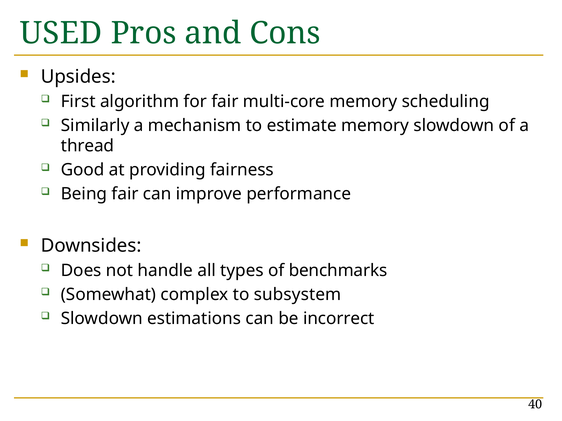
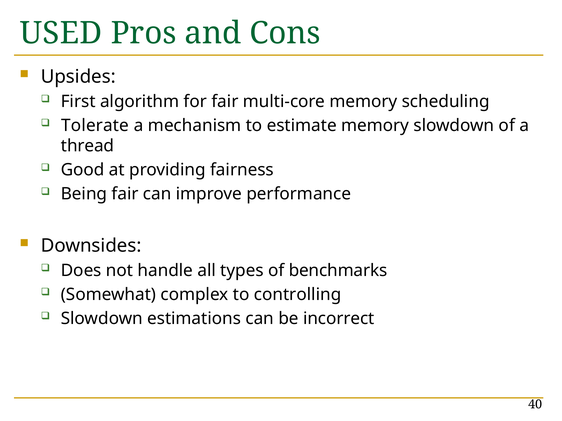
Similarly: Similarly -> Tolerate (95, 126)
subsystem: subsystem -> controlling (298, 295)
